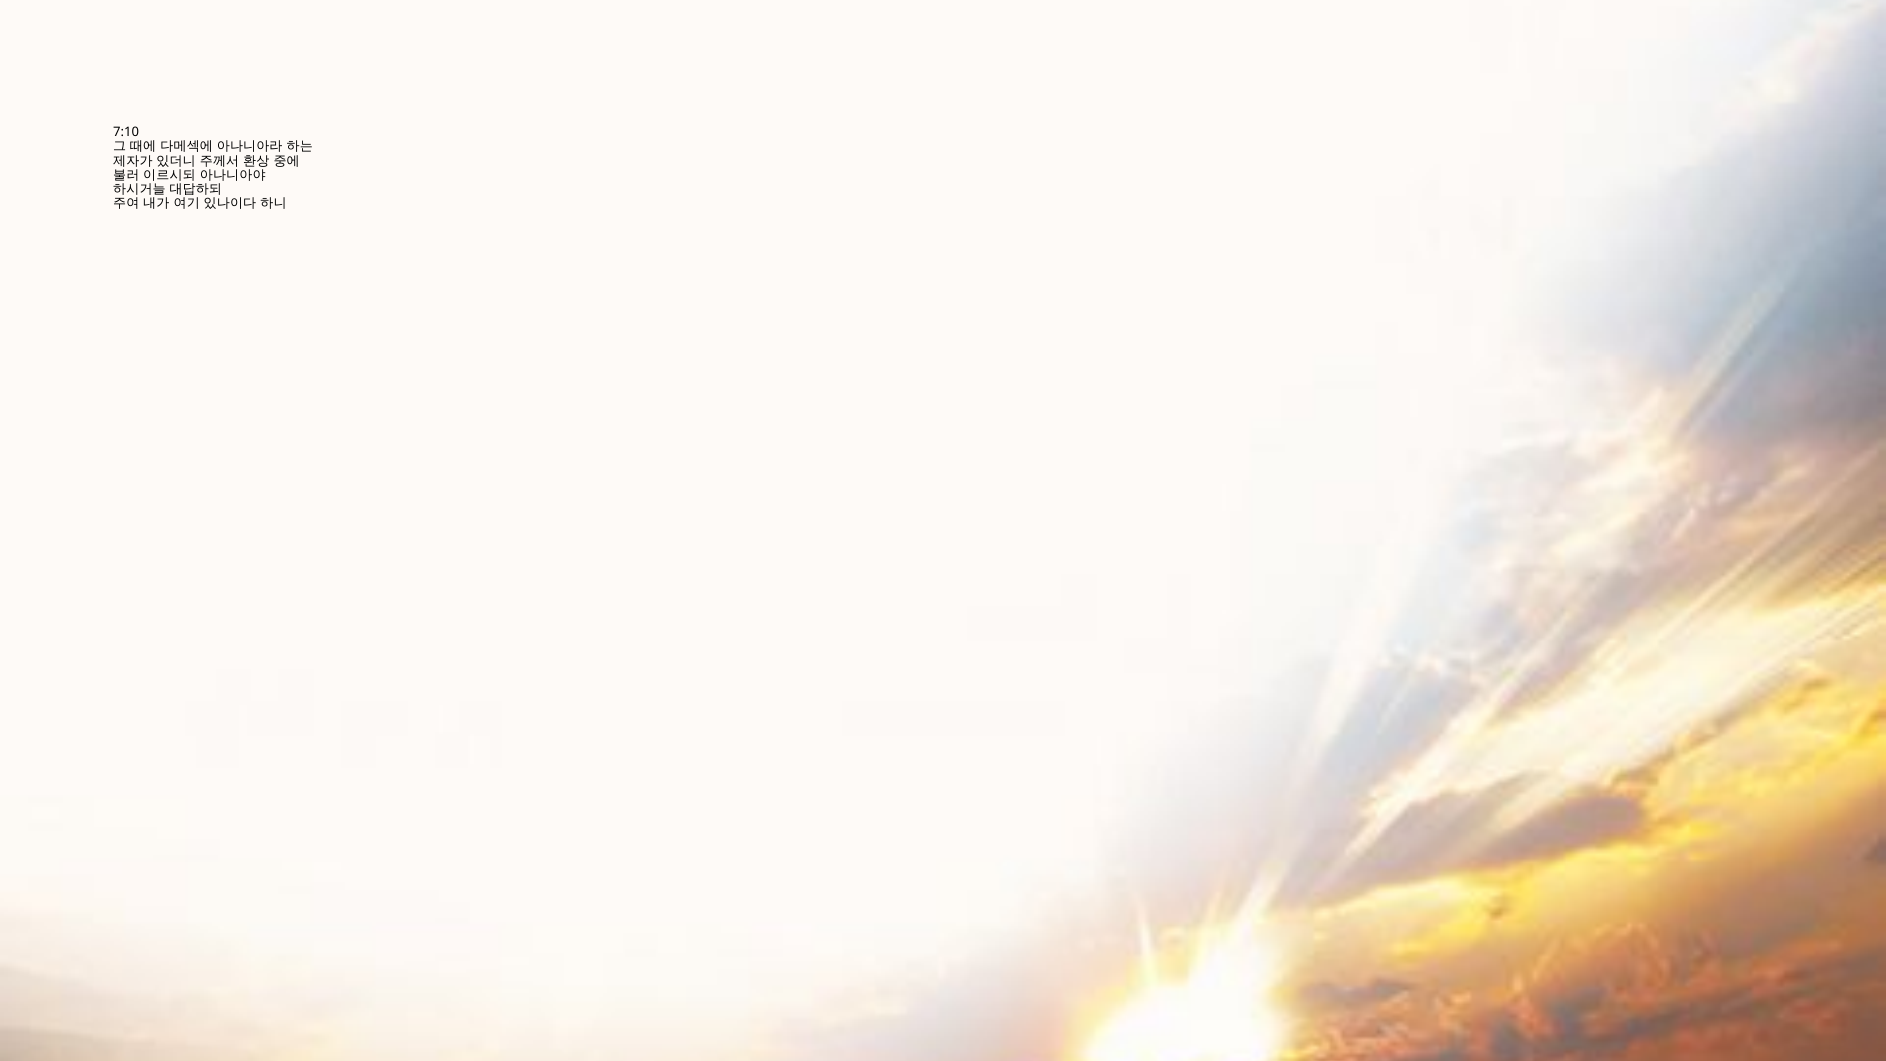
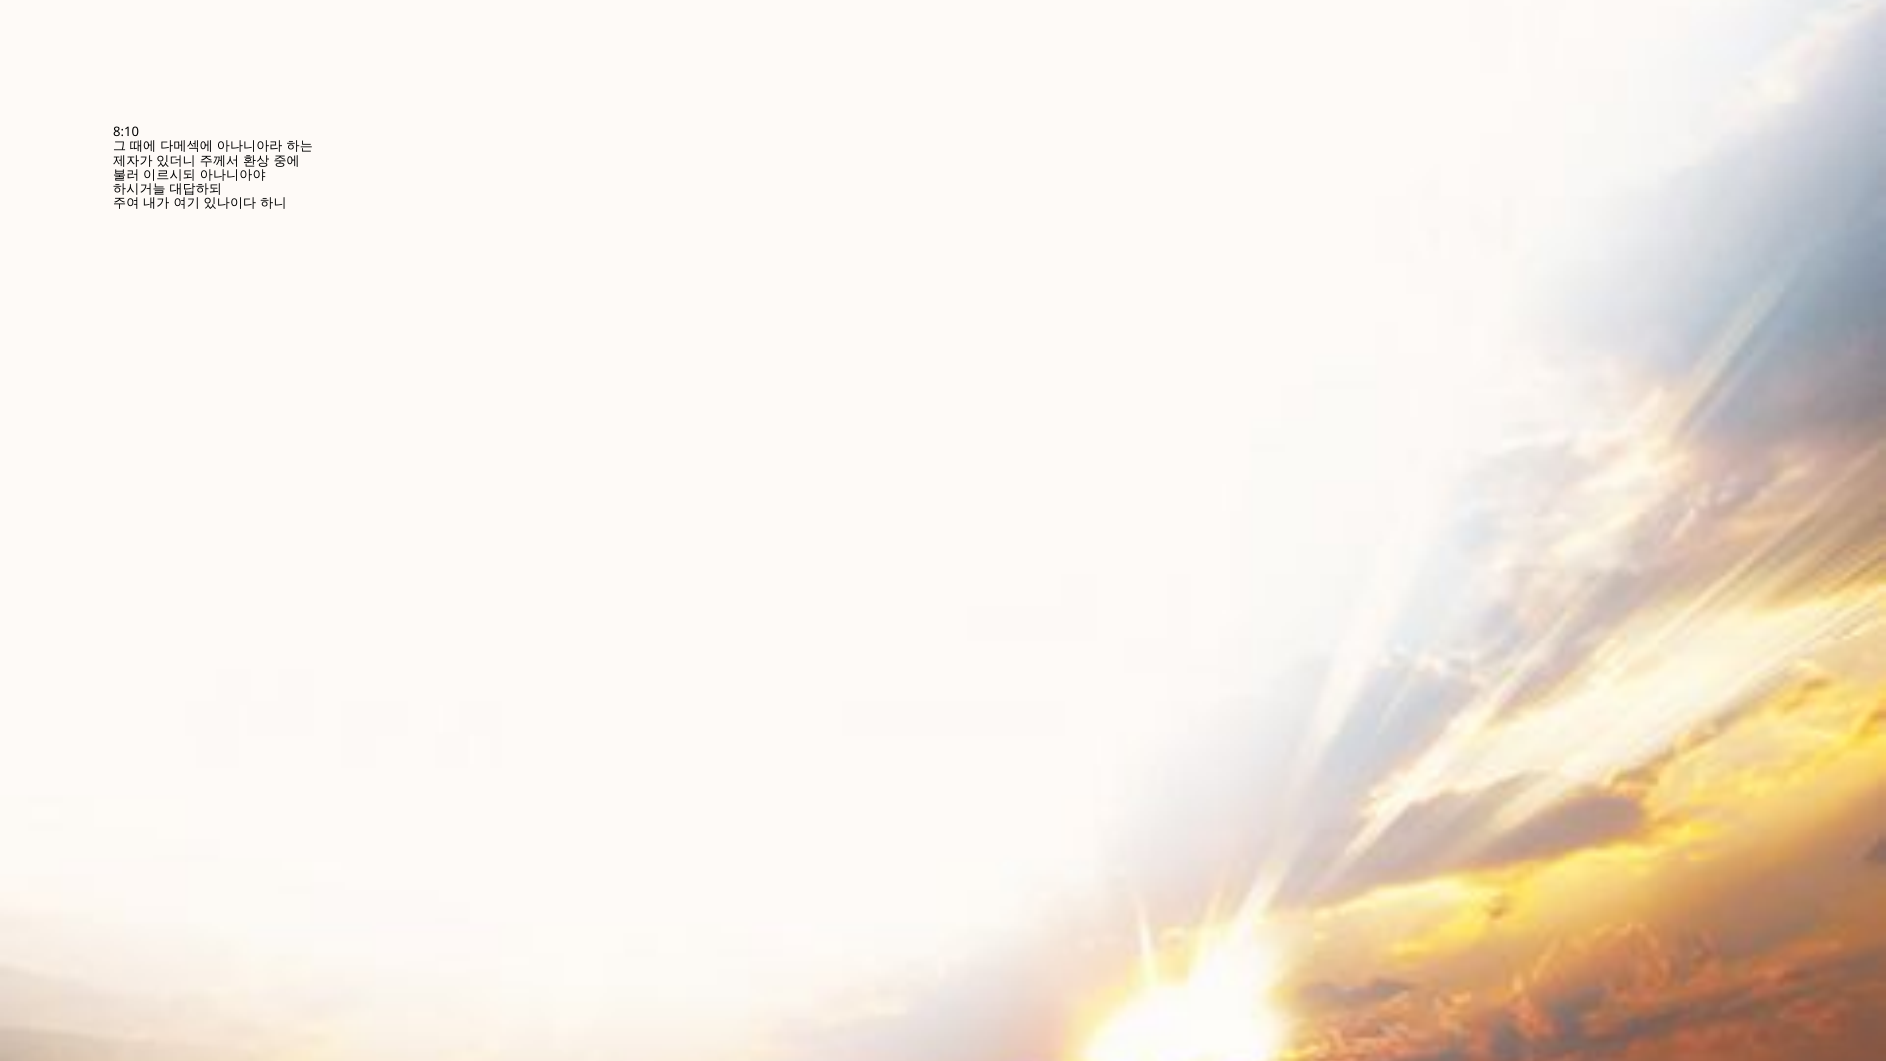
7:10: 7:10 -> 8:10 (126, 133)
